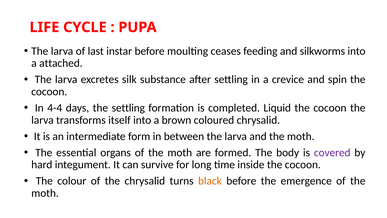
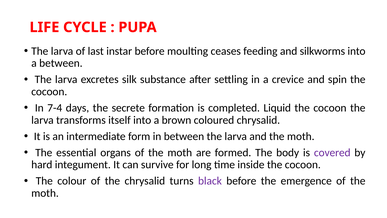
a attached: attached -> between (61, 63)
4-4: 4-4 -> 7-4 (55, 108)
the settling: settling -> secrete (128, 108)
black colour: orange -> purple (210, 181)
